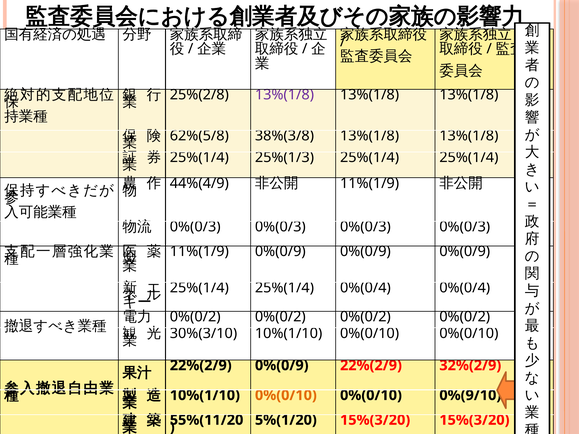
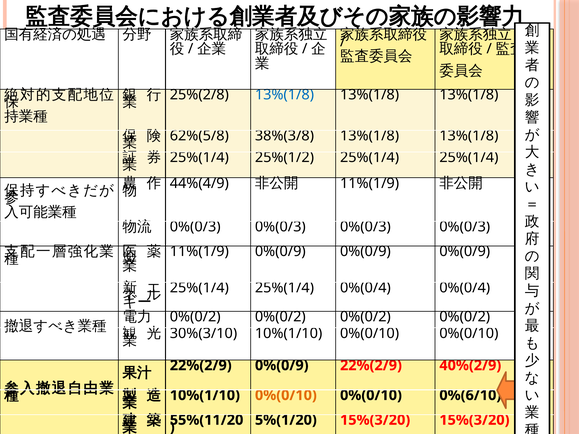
13%(1/8 colour: purple -> blue (284, 95)
25%(1/3: 25%(1/3 -> 25%(1/2 (284, 158)
32%(2/9: 32%(2/9 -> 40%(2/9 (470, 366)
0%(9/10: 0%(9/10 -> 0%(6/10 (470, 396)
